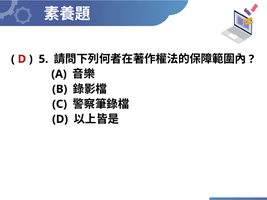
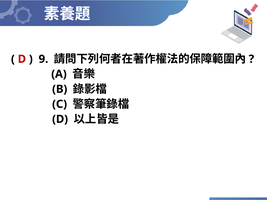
5: 5 -> 9 (43, 59)
